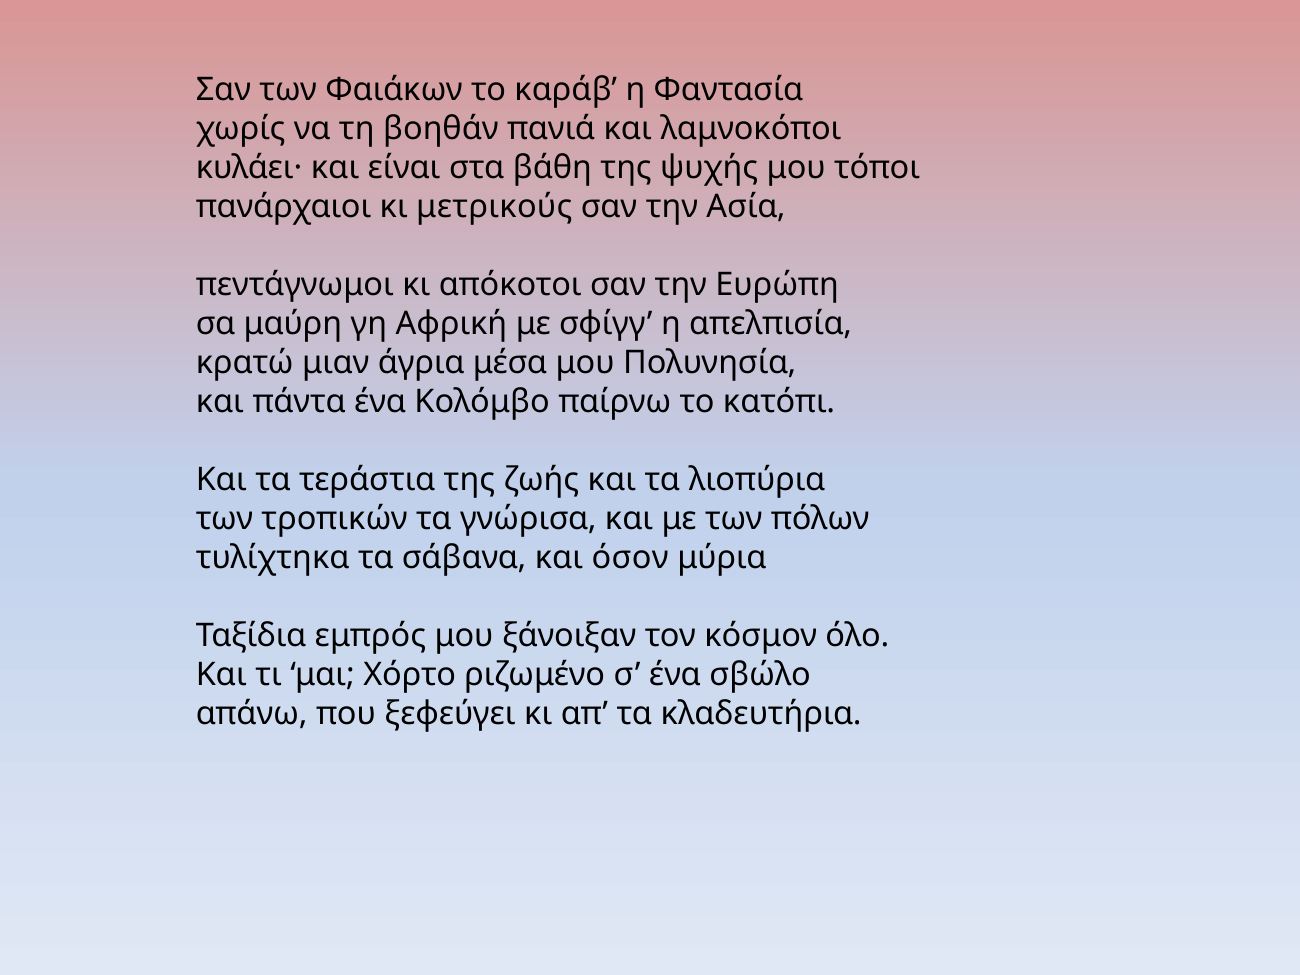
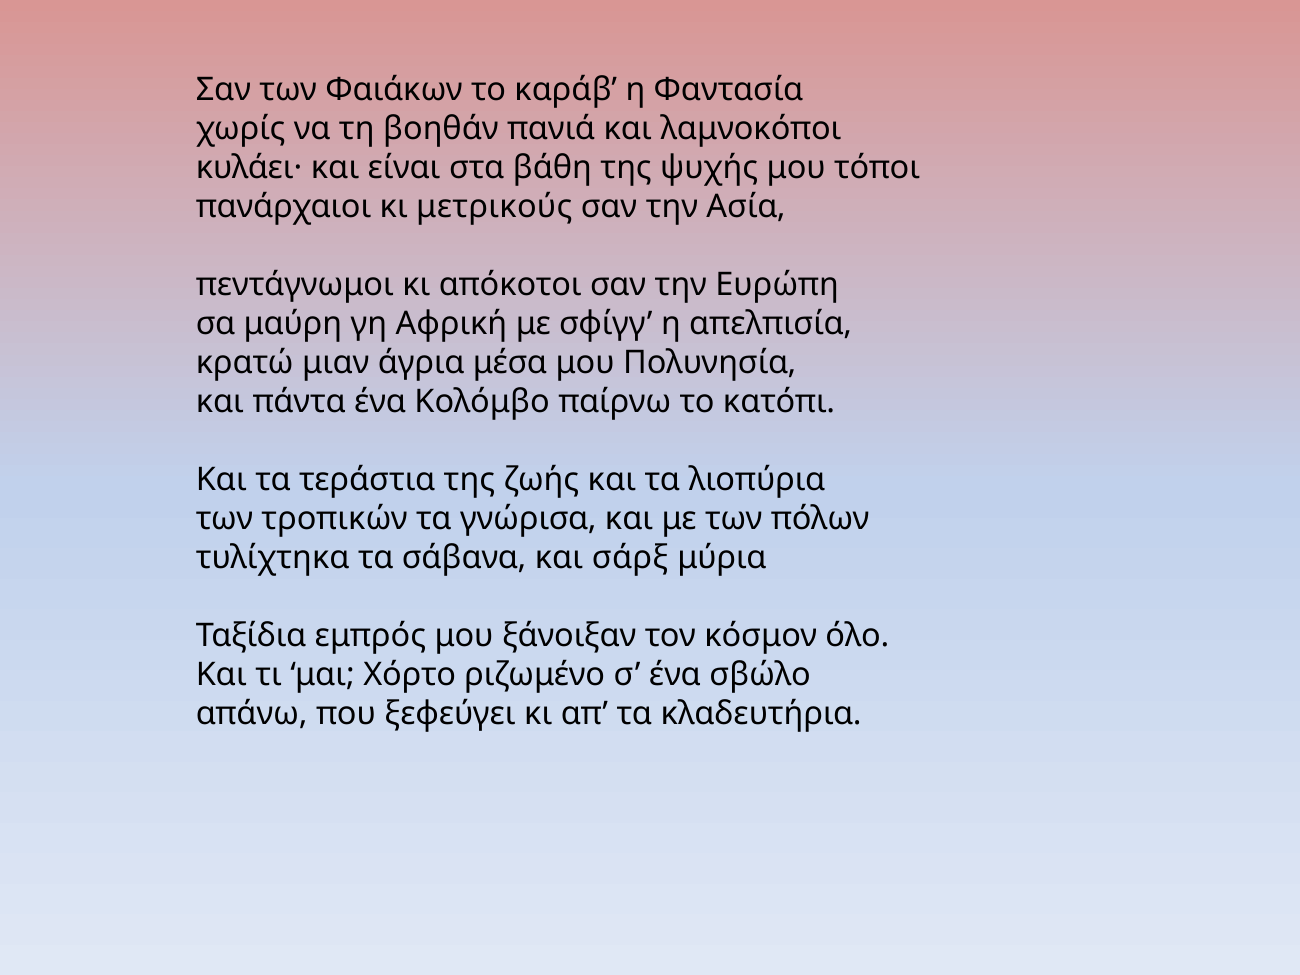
όσον: όσον -> σάρξ (630, 558)
